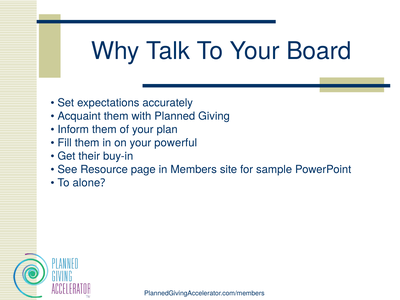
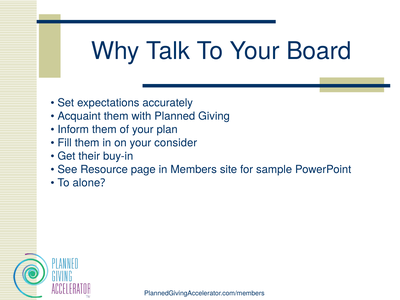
powerful: powerful -> consider (176, 143)
